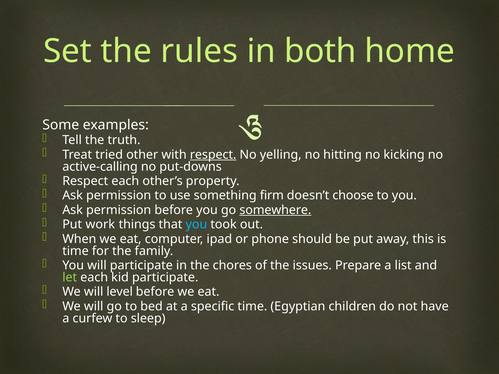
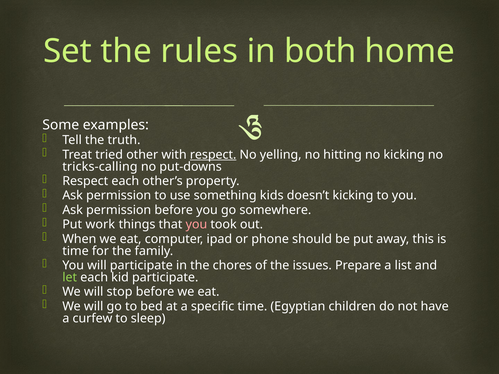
active-calling: active-calling -> tricks-calling (100, 167)
firm: firm -> kids (272, 196)
doesn’t choose: choose -> kicking (353, 196)
somewhere underline: present -> none (275, 210)
you colour: light blue -> pink (196, 225)
level: level -> stop (120, 292)
